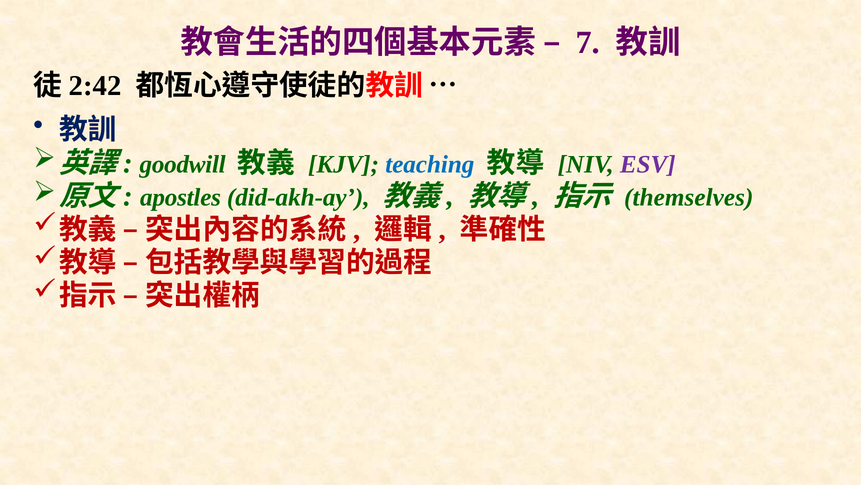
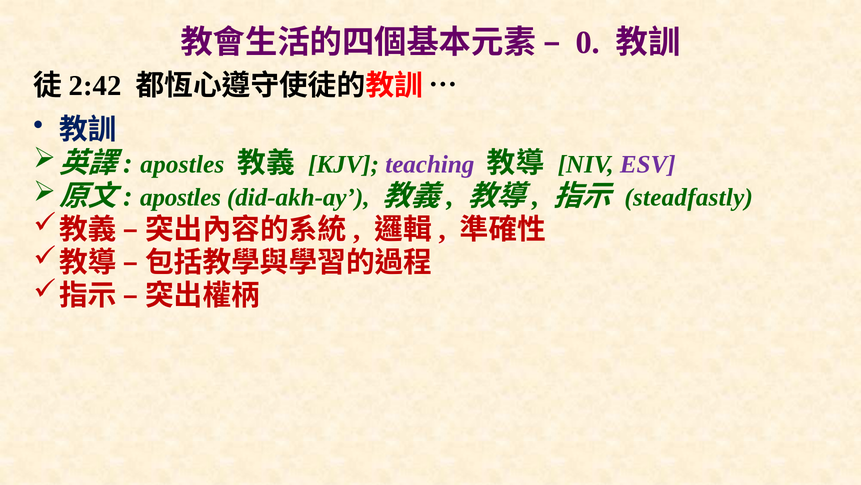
7: 7 -> 0 (588, 43)
goodwill: goodwill -> apostles (182, 164)
teaching colour: blue -> purple (430, 164)
themselves: themselves -> steadfastly (689, 197)
